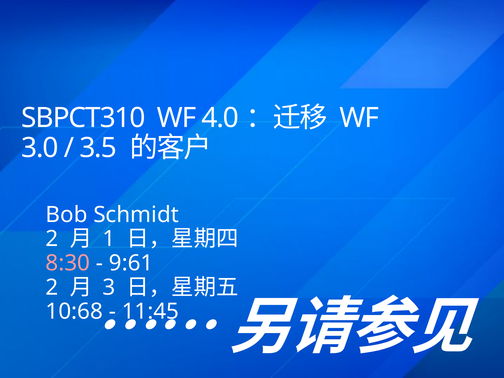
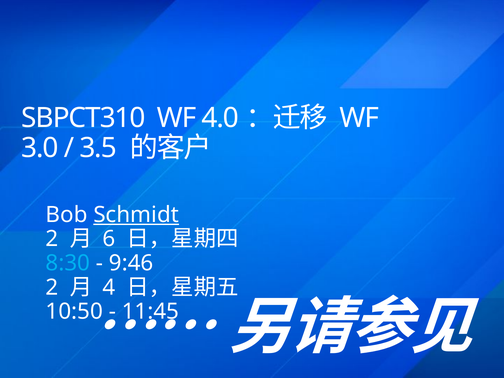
Schmidt underline: none -> present (136, 215)
1: 1 -> 6 (109, 239)
8:30 colour: pink -> light blue (68, 263)
9:61: 9:61 -> 9:46 (131, 263)
3: 3 -> 4 (109, 287)
10:68: 10:68 -> 10:50 (74, 312)
